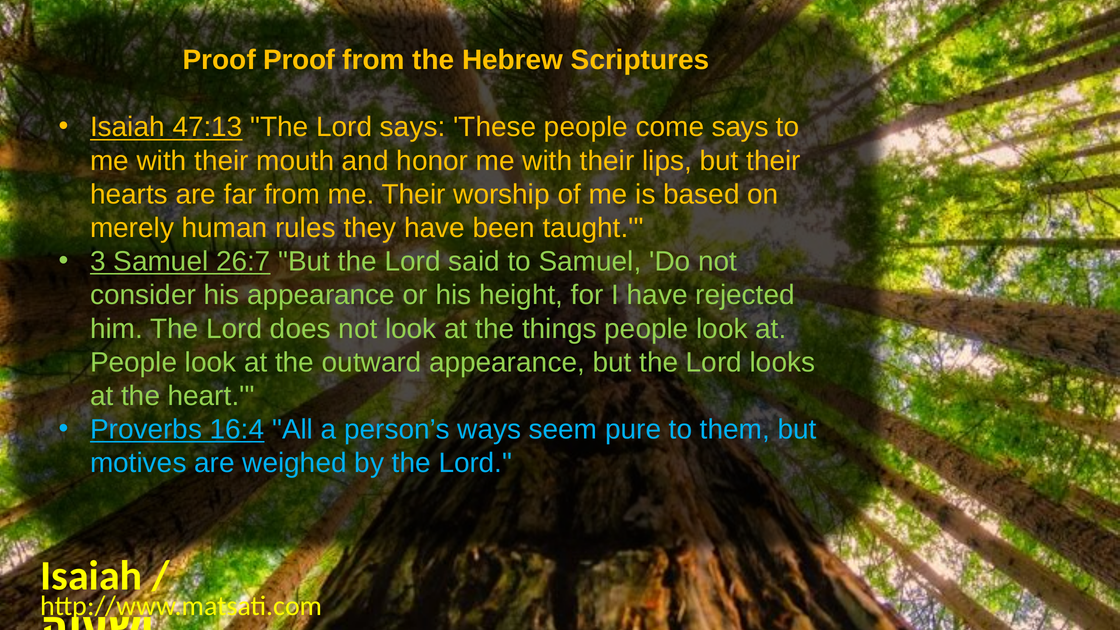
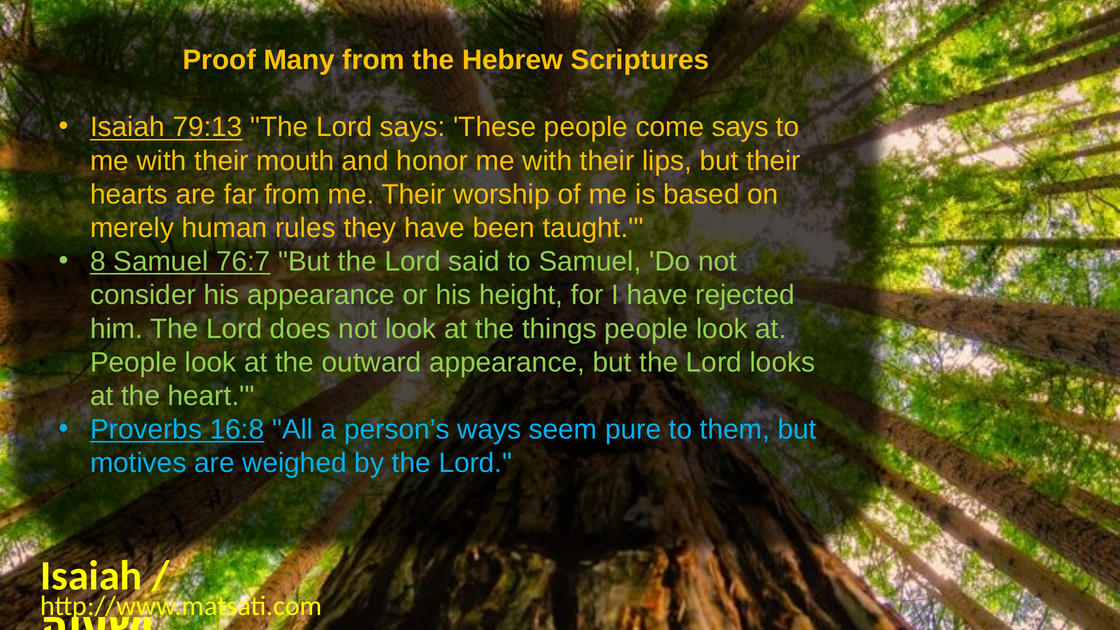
Proof Proof: Proof -> Many (299, 60)
47:13: 47:13 -> 79:13 (208, 127)
3: 3 -> 8 (98, 262)
26:7: 26:7 -> 76:7 (243, 262)
16:4: 16:4 -> 16:8 (237, 430)
